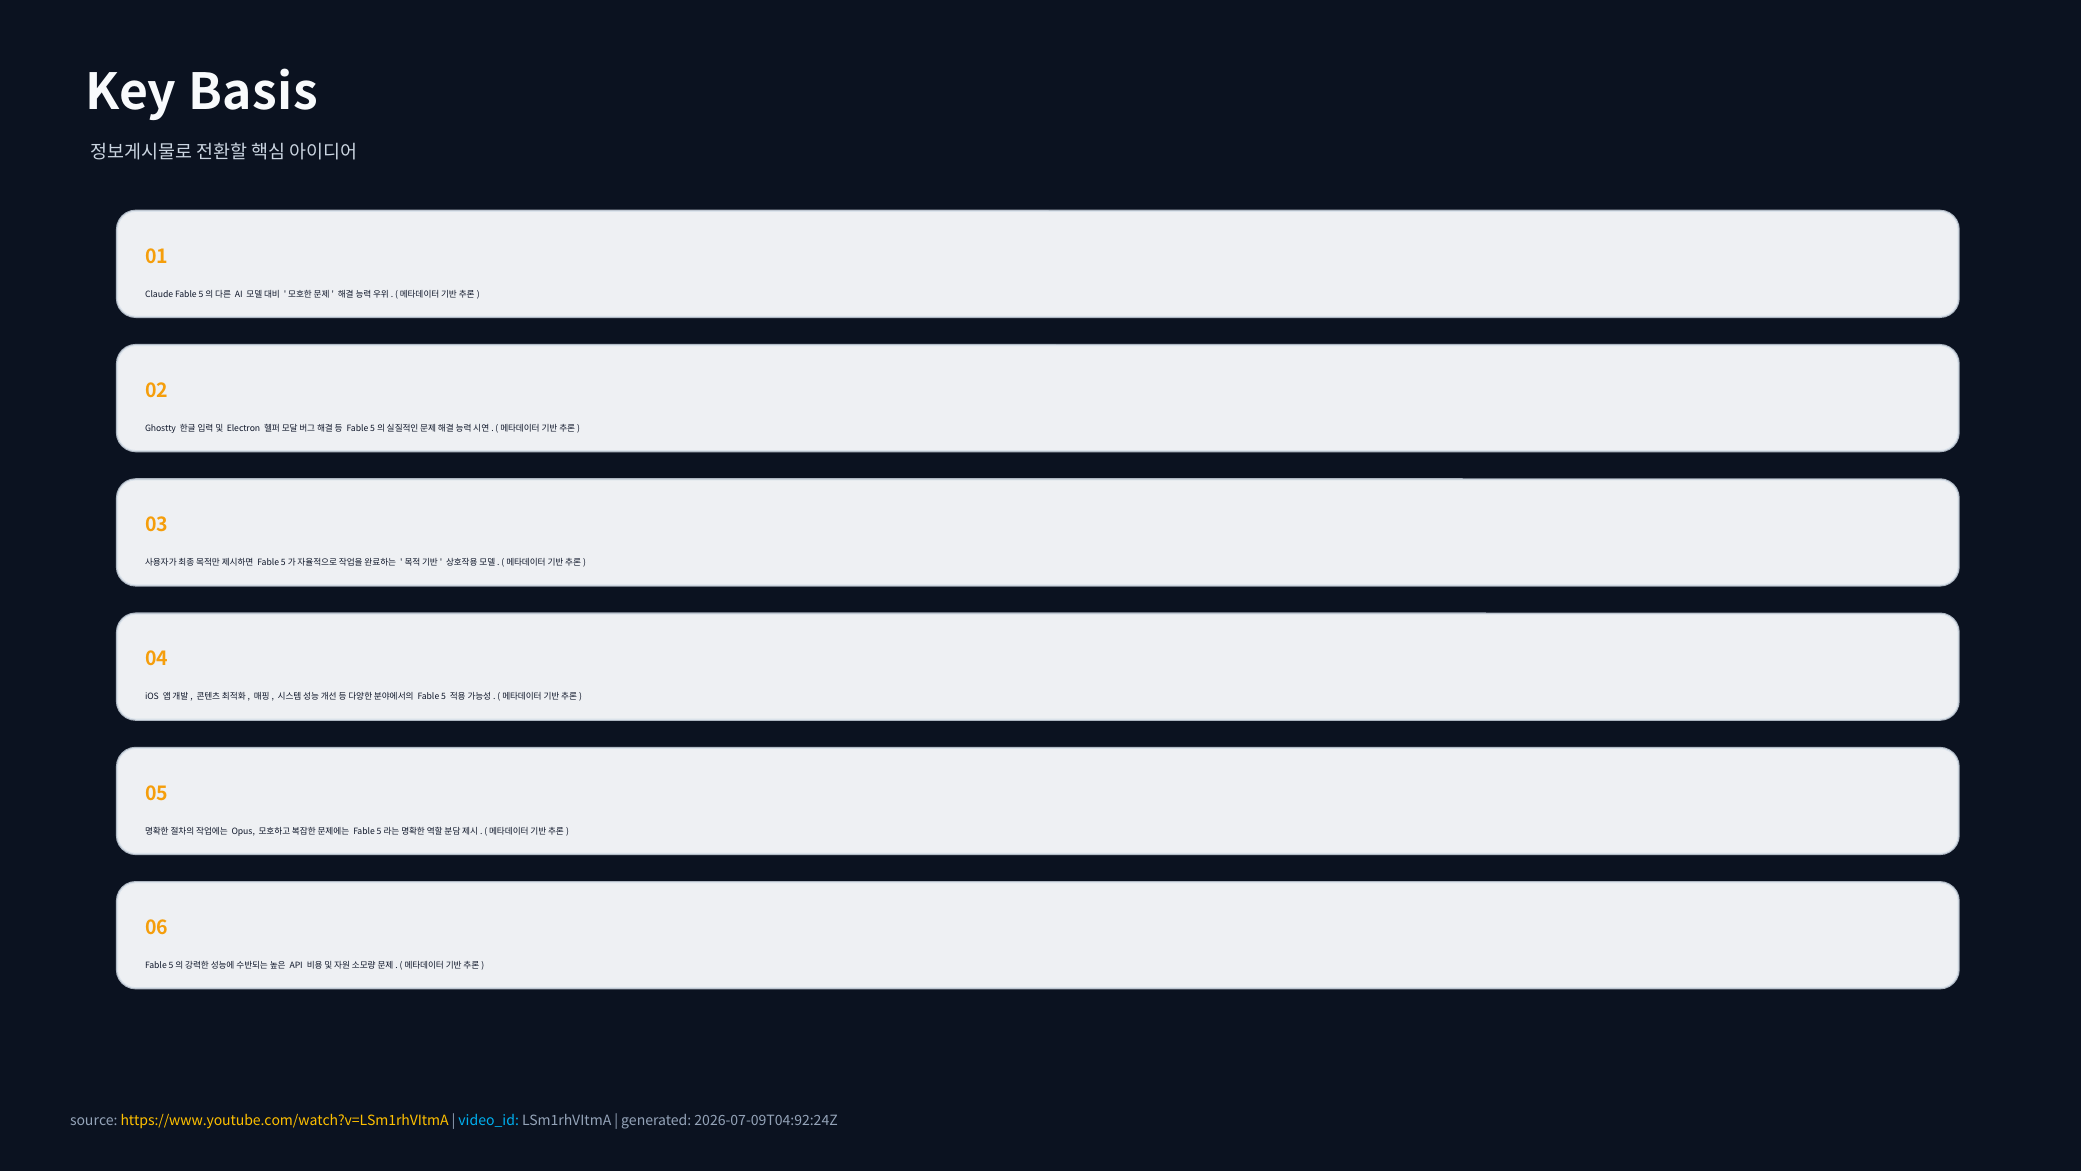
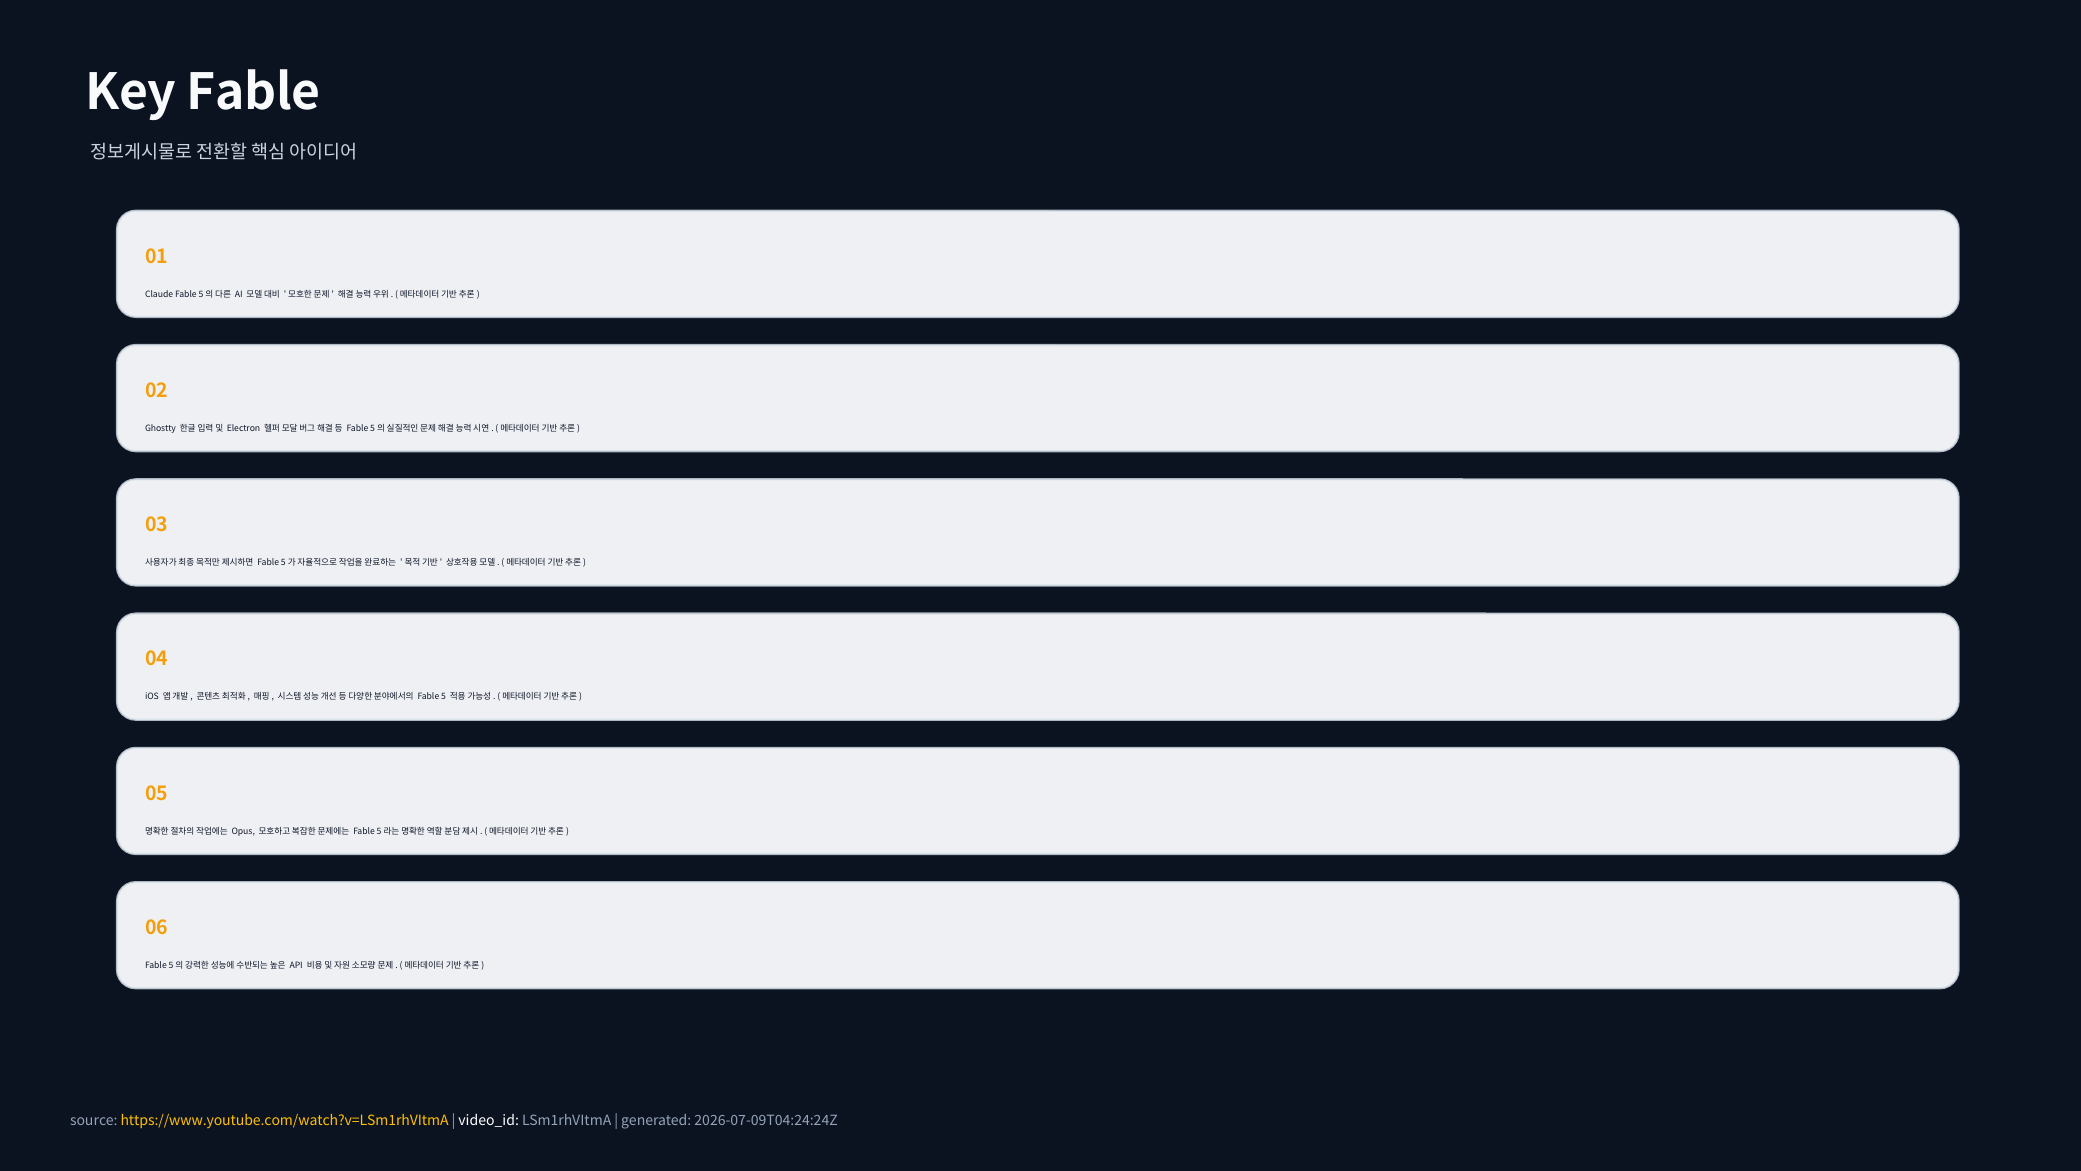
Key Basis: Basis -> Fable (254, 93)
video_id colour: light blue -> white (489, 1121)
2026-07-09T04:92:24Z: 2026-07-09T04:92:24Z -> 2026-07-09T04:24:24Z (766, 1121)
